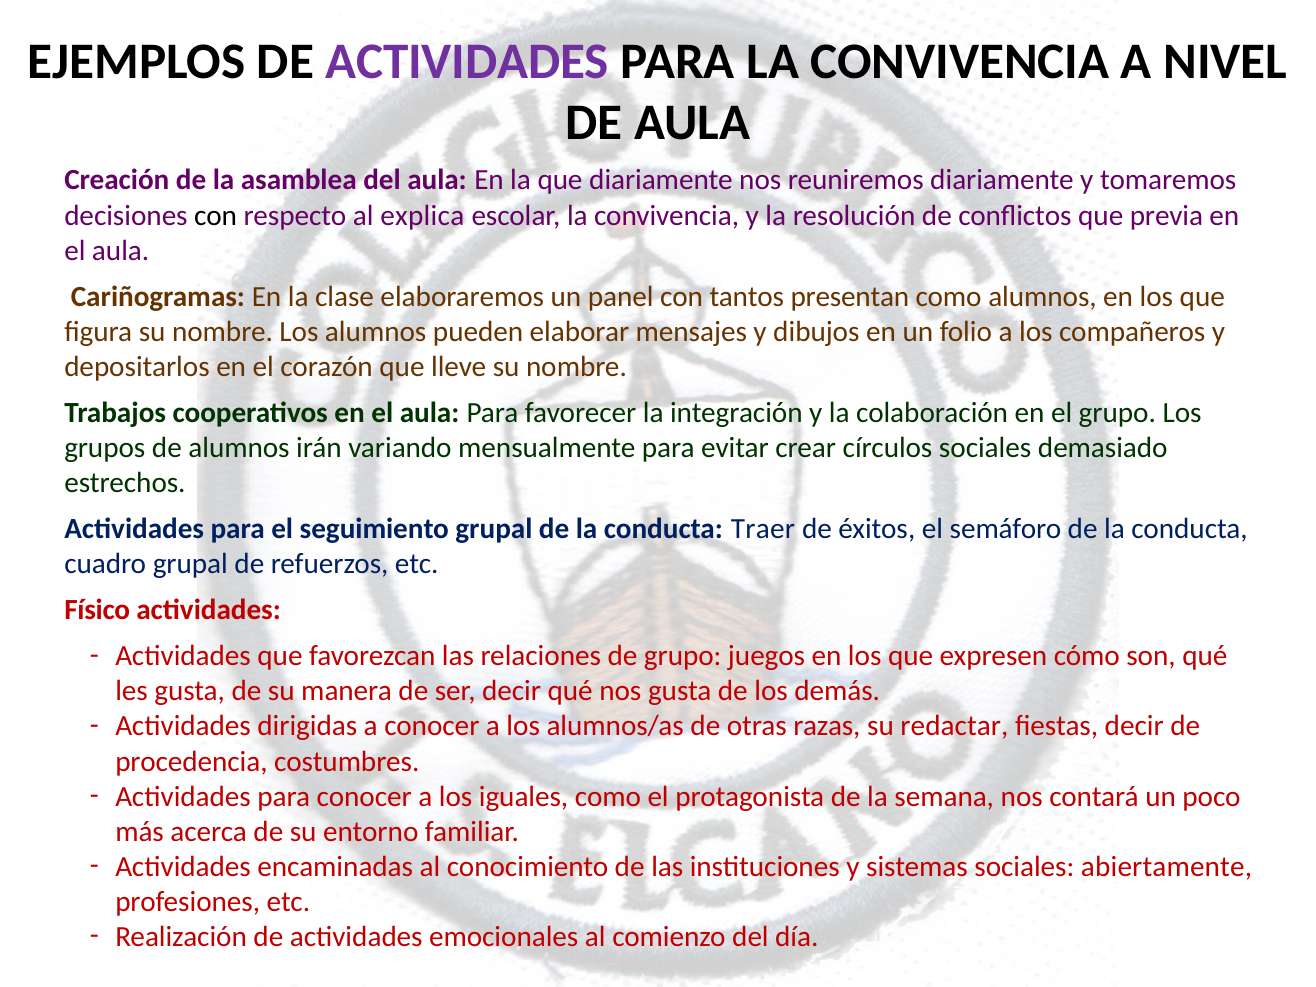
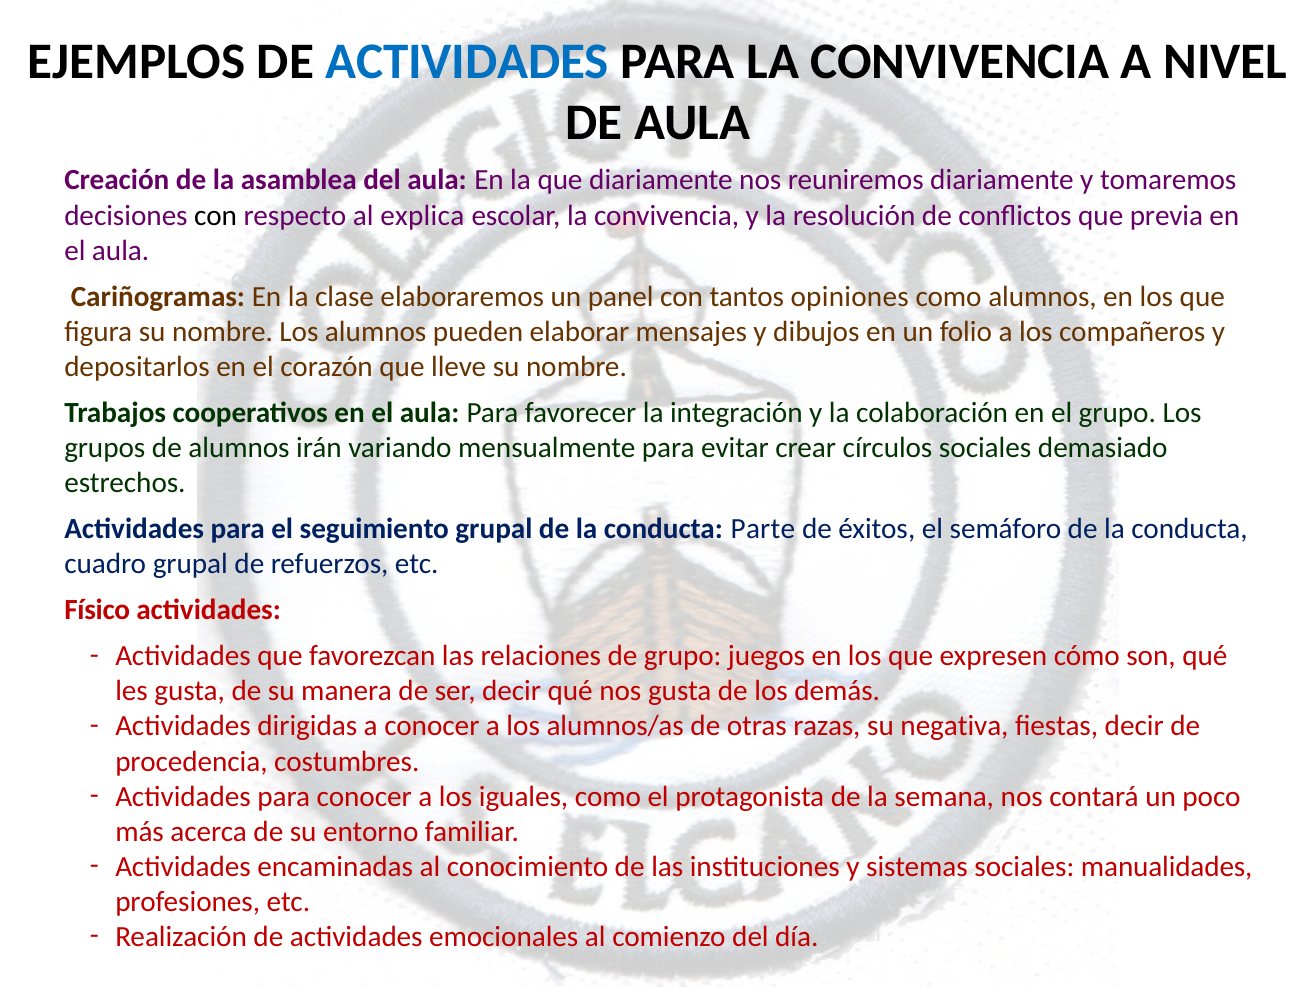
ACTIVIDADES colour: purple -> blue (467, 61)
presentan: presentan -> opiniones (850, 297)
Traer: Traer -> Parte (763, 529)
redactar: redactar -> negativa (954, 726)
abiertamente: abiertamente -> manualidades (1167, 867)
